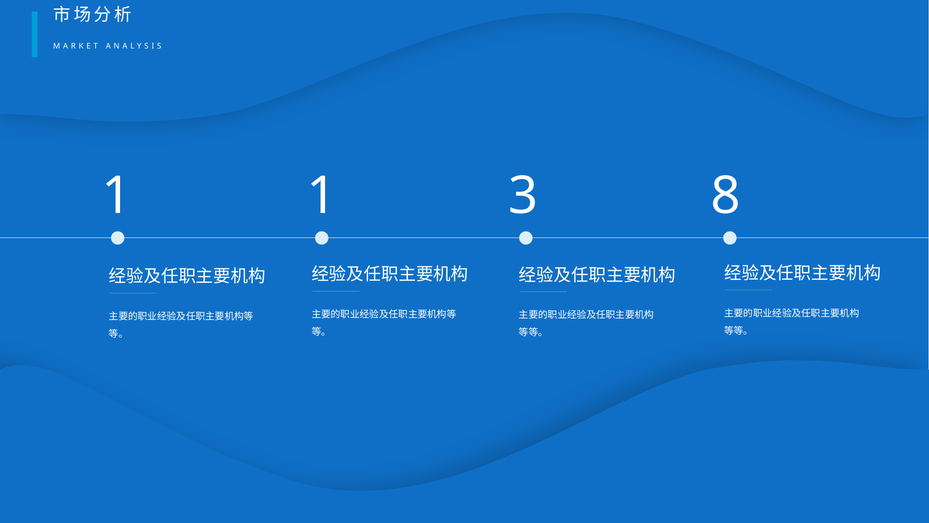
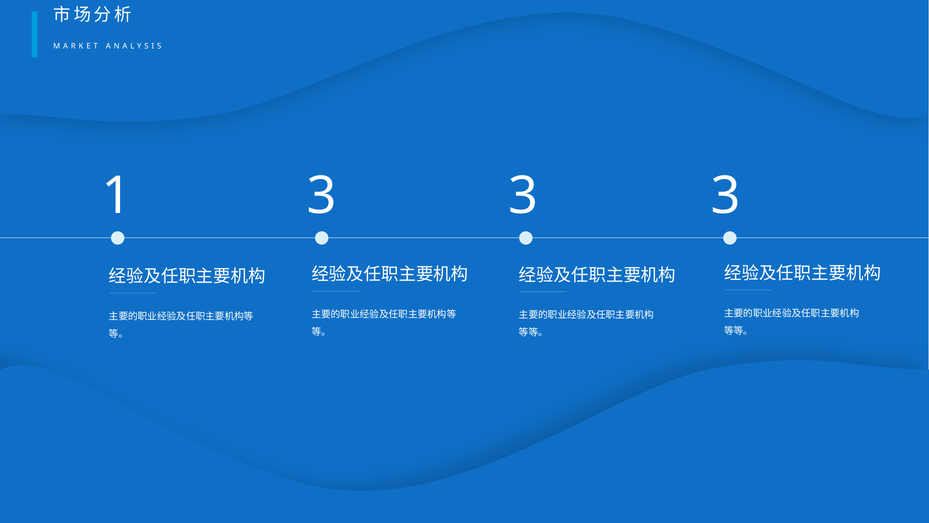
1 1: 1 -> 3 (321, 196)
8: 8 -> 3 (726, 196)
